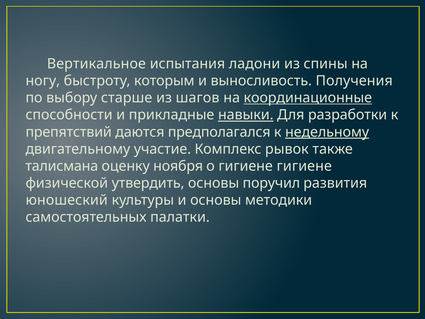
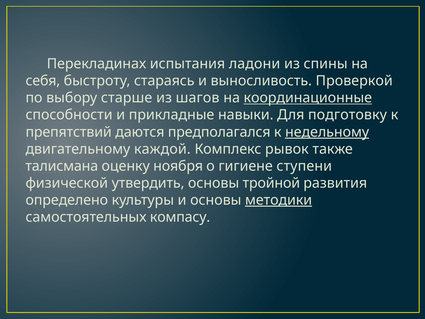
Вертикальное: Вертикальное -> Перекладинах (96, 64)
ногу: ногу -> себя (43, 81)
которым: которым -> стараясь (164, 81)
Получения: Получения -> Проверкой (354, 81)
навыки underline: present -> none (246, 115)
разработки: разработки -> подготовку (347, 115)
участие: участие -> каждой (162, 149)
гигиене гигиене: гигиене -> ступени (304, 166)
поручил: поручил -> тройной (271, 183)
юношеский: юношеский -> определено (67, 200)
методики underline: none -> present (279, 200)
палатки: палатки -> компасу (180, 217)
